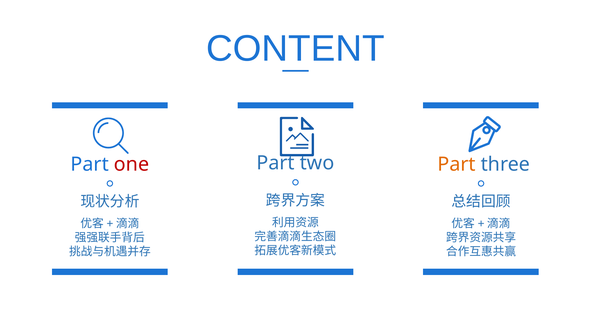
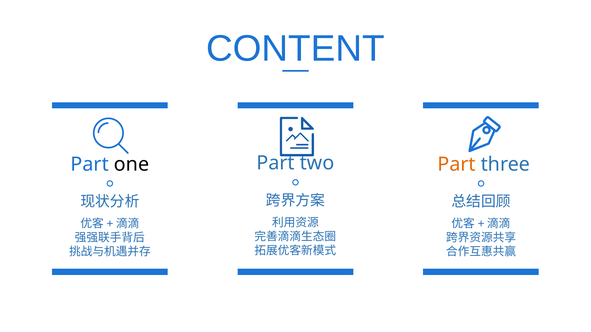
one colour: red -> black (132, 165)
